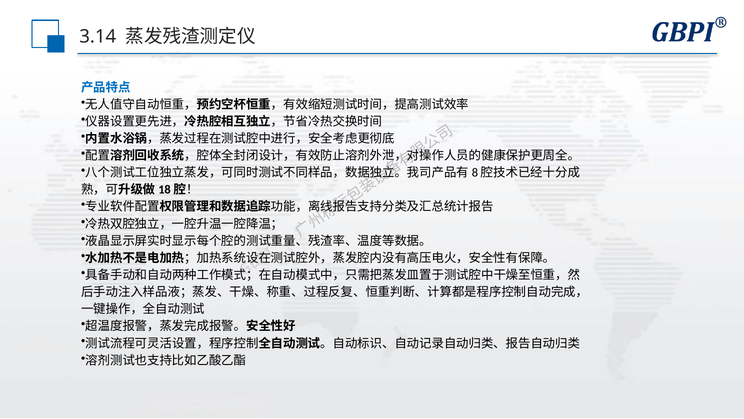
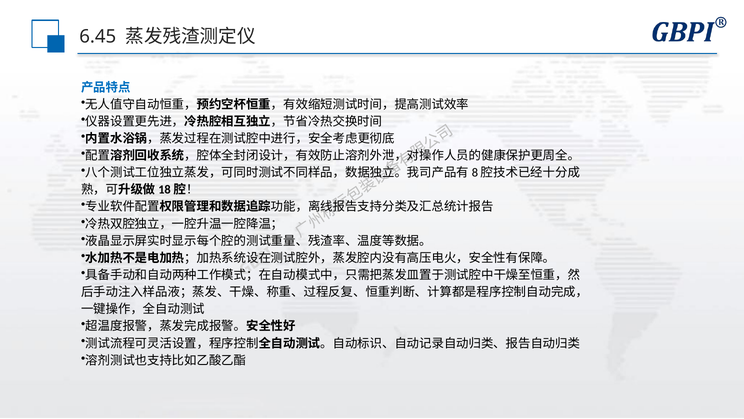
3.14: 3.14 -> 6.45 (98, 36)
